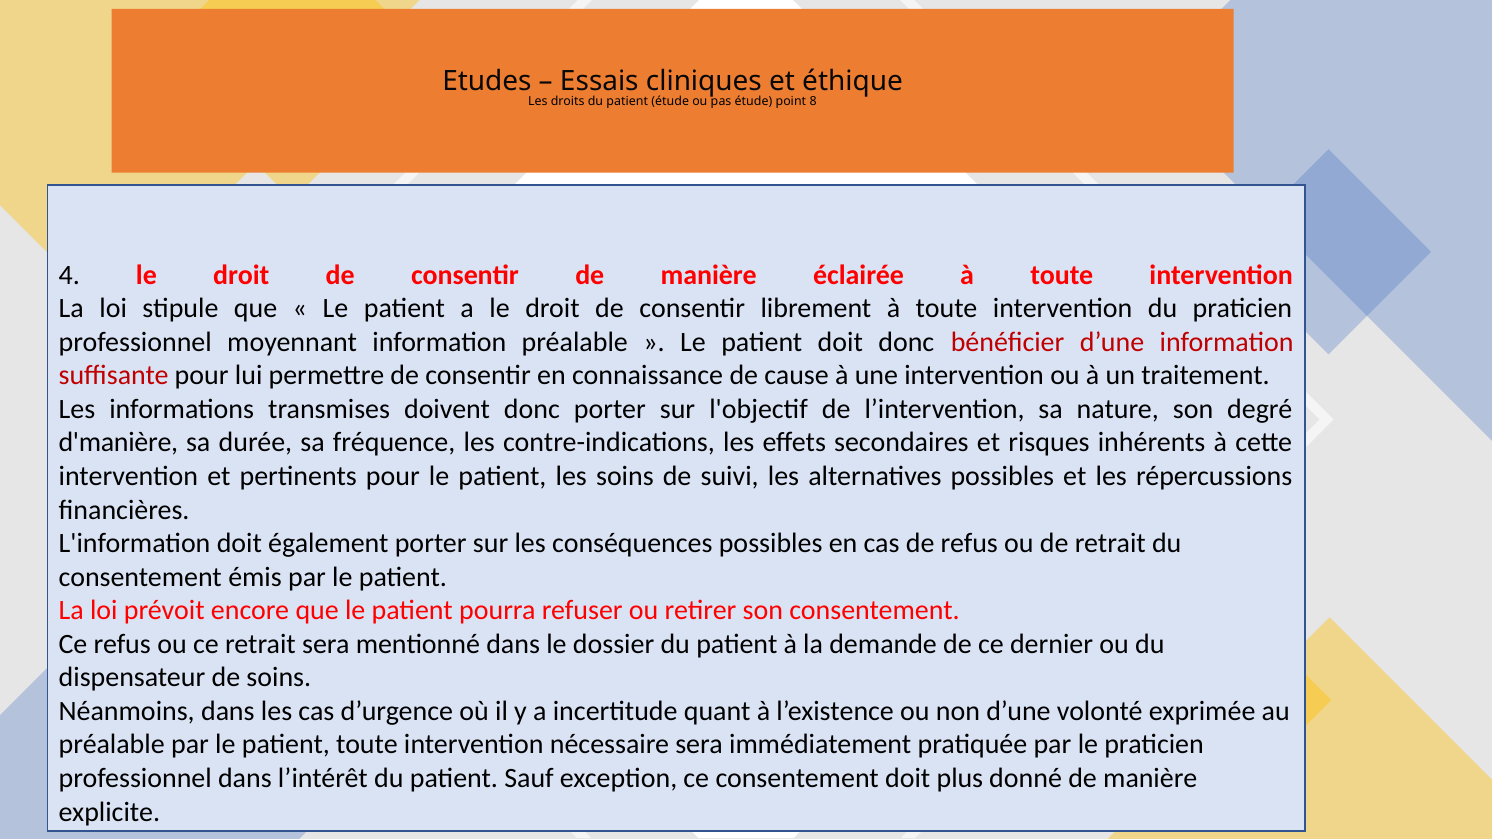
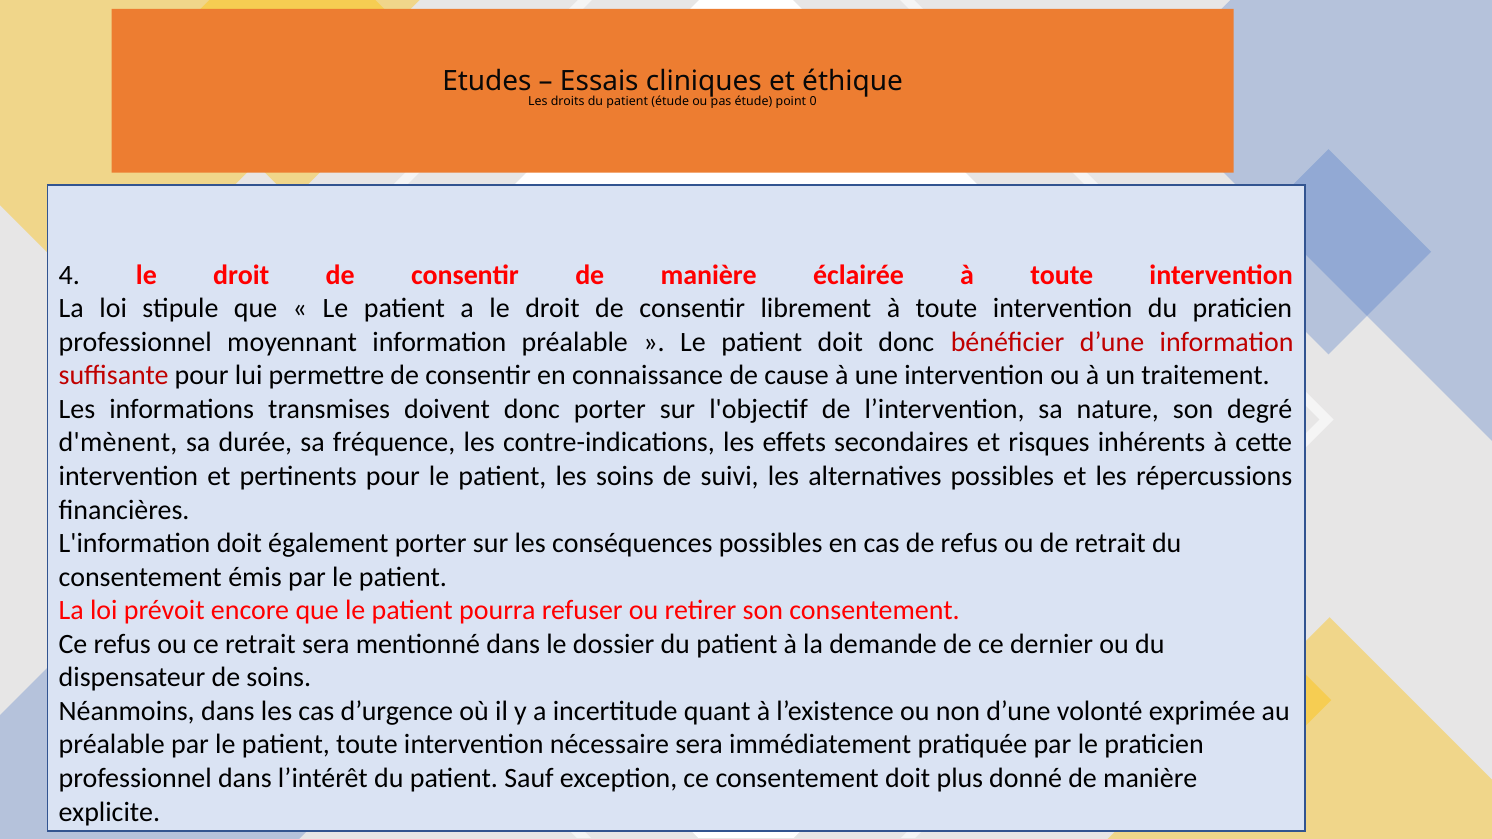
8: 8 -> 0 (813, 101)
d'manière: d'manière -> d'mènent (118, 443)
